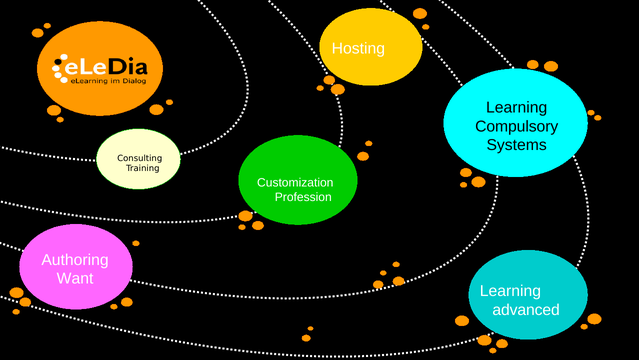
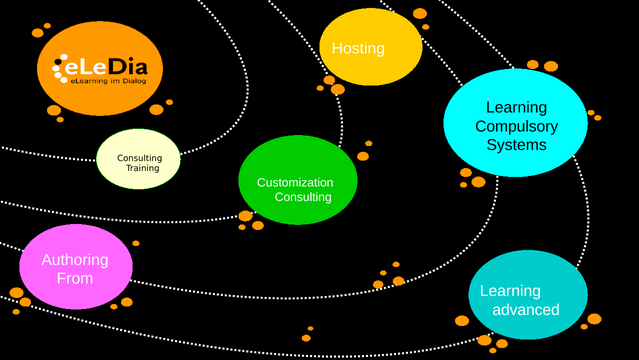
Profession: Profession -> Consulting (303, 197)
Want: Want -> From (75, 278)
